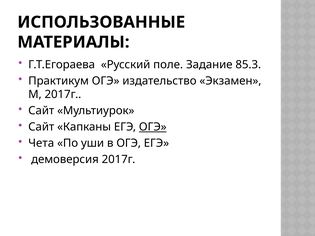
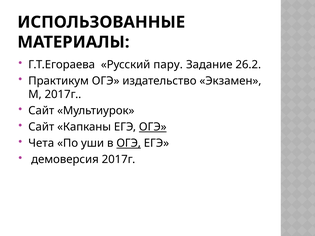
поле: поле -> пару (168, 65)
85.3: 85.3 -> 26.2 (248, 65)
ОГЭ underline: none -> present (129, 143)
